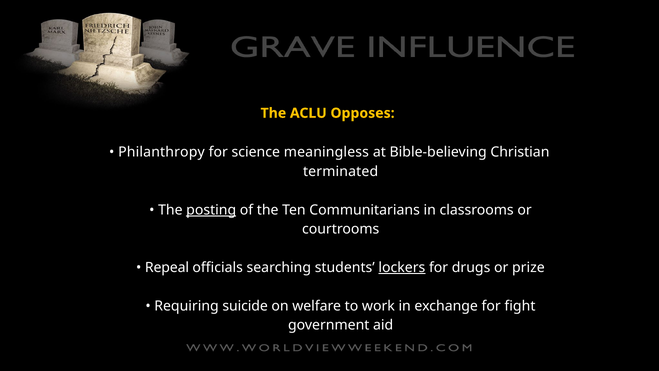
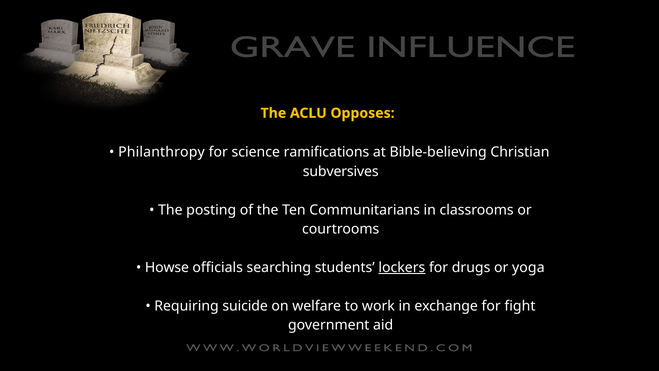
meaningless: meaningless -> ramifications (327, 152)
terminated: terminated -> subversives (341, 171)
posting underline: present -> none (211, 210)
Repeal: Repeal -> Howse (167, 267)
prize: prize -> yoga (528, 267)
